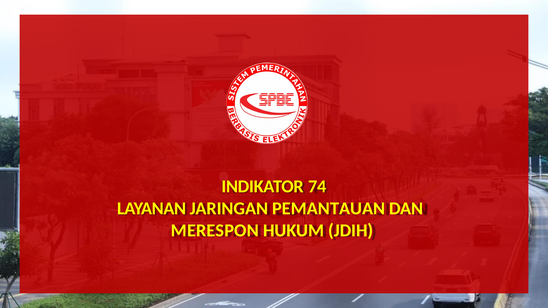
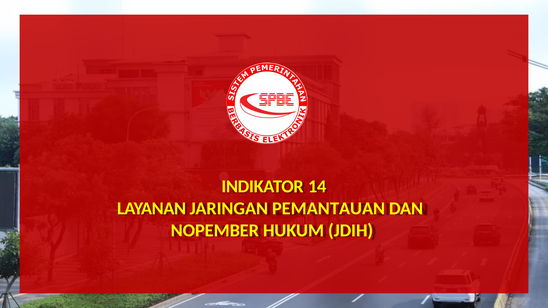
74: 74 -> 14 (317, 187)
MERESPON: MERESPON -> NOPEMBER (215, 231)
